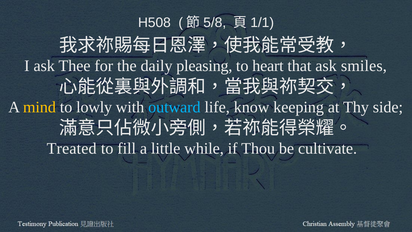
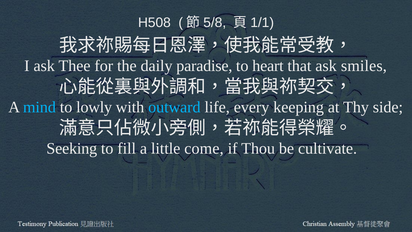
pleasing: pleasing -> paradise (204, 66)
mind colour: yellow -> light blue (39, 107)
know: know -> every (252, 107)
Treated: Treated -> Seeking (72, 148)
while: while -> come (204, 148)
